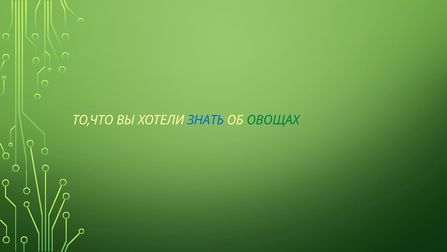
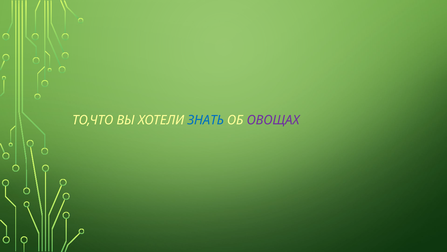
ОВОЩАХ colour: green -> purple (273, 120)
